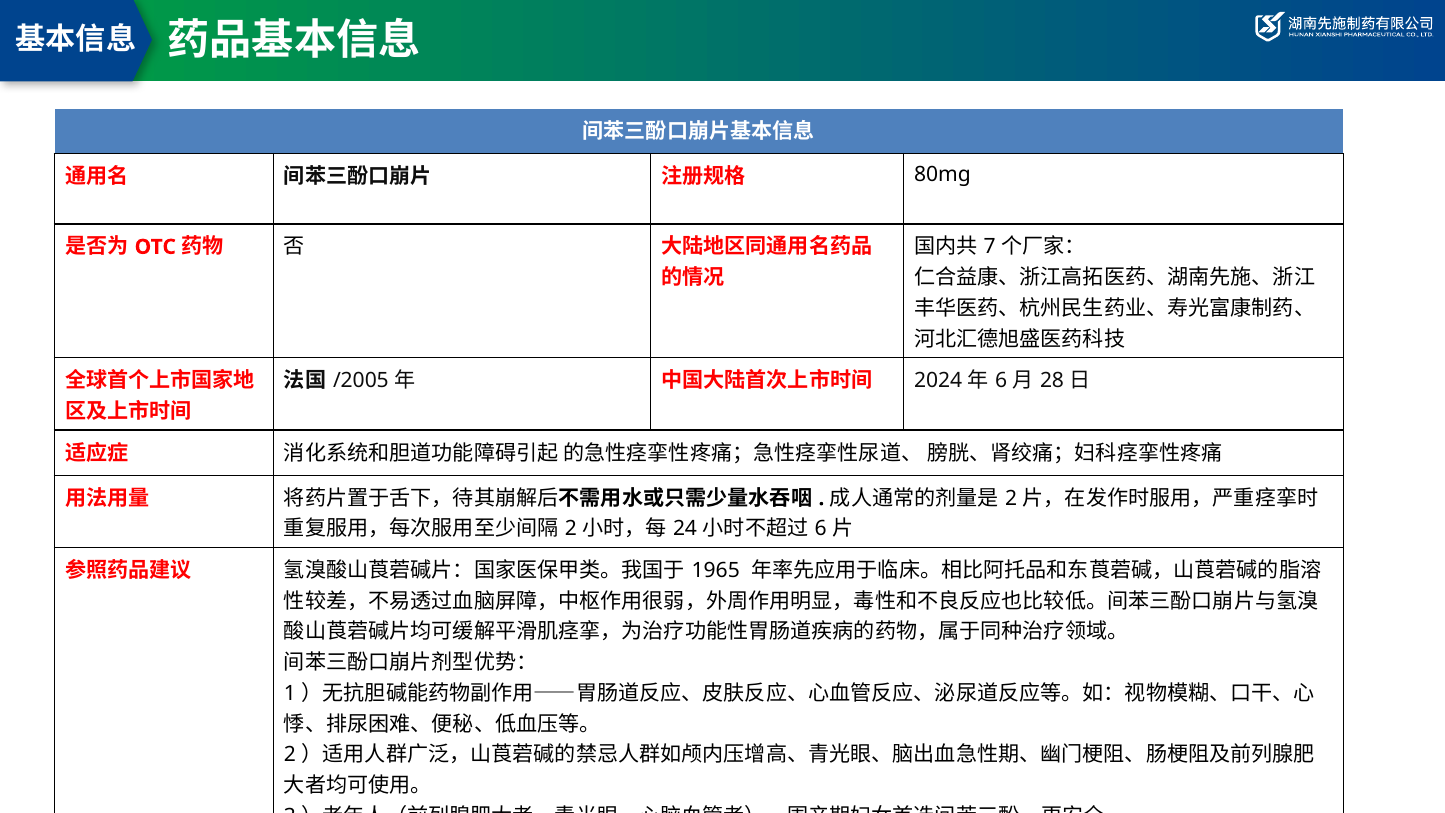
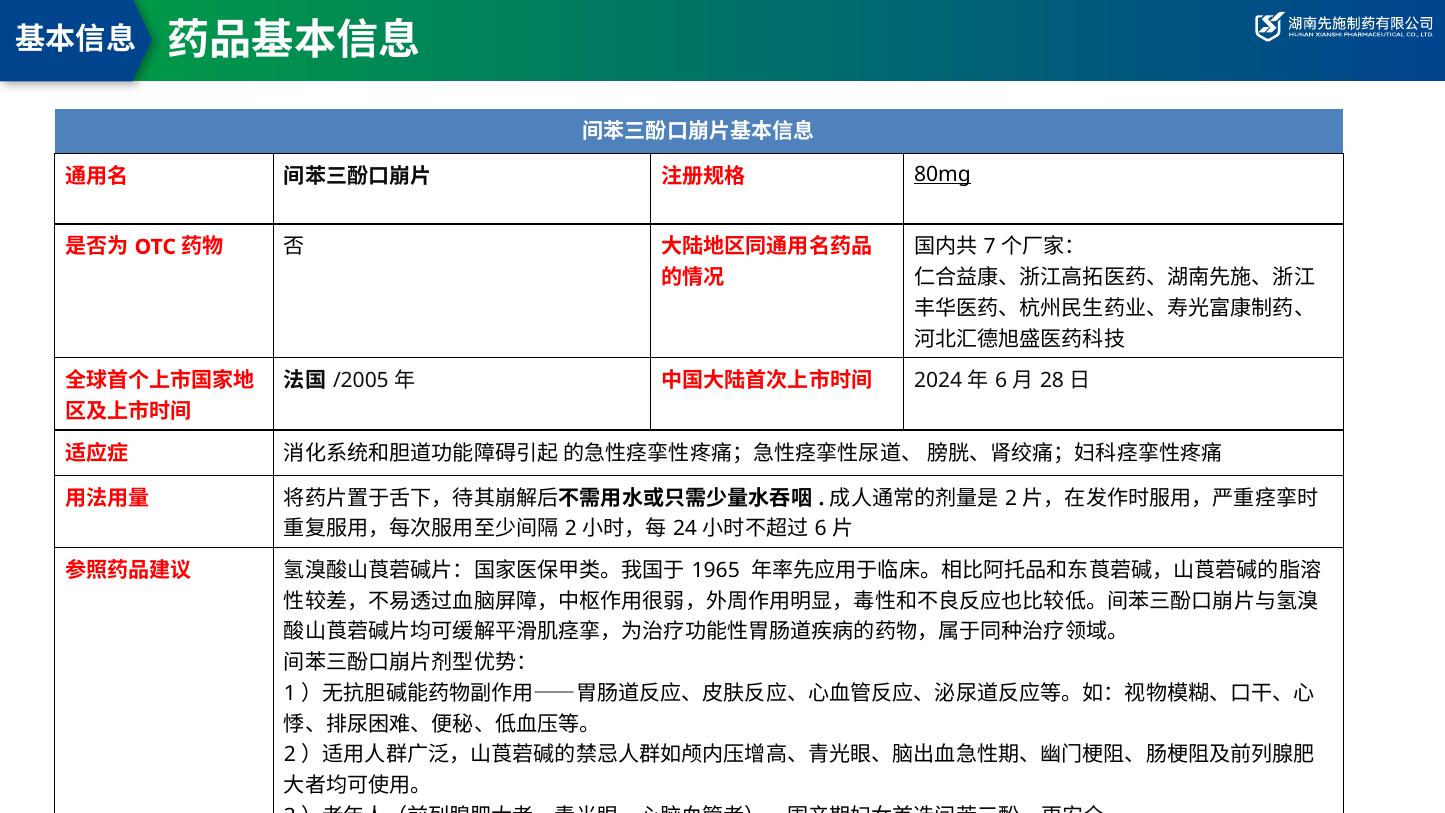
80mg underline: none -> present (943, 175)
